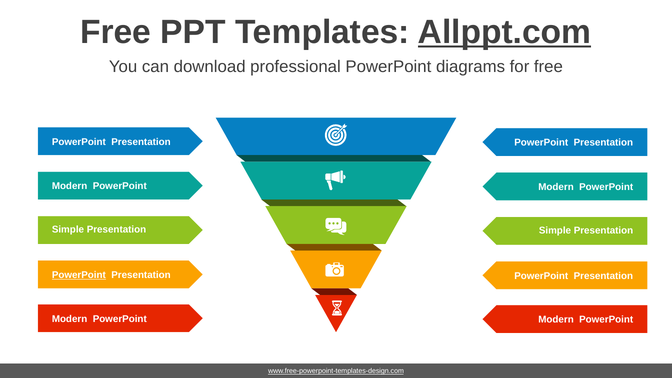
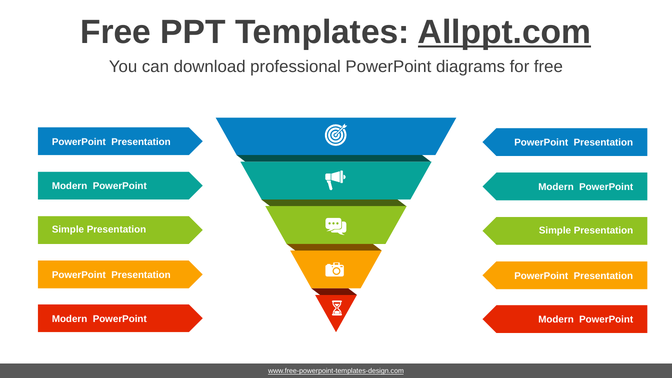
PowerPoint underline: present -> none (79, 275)
